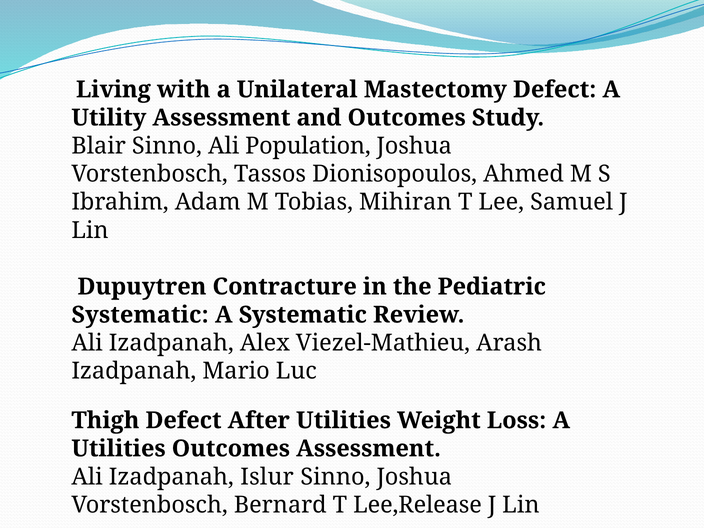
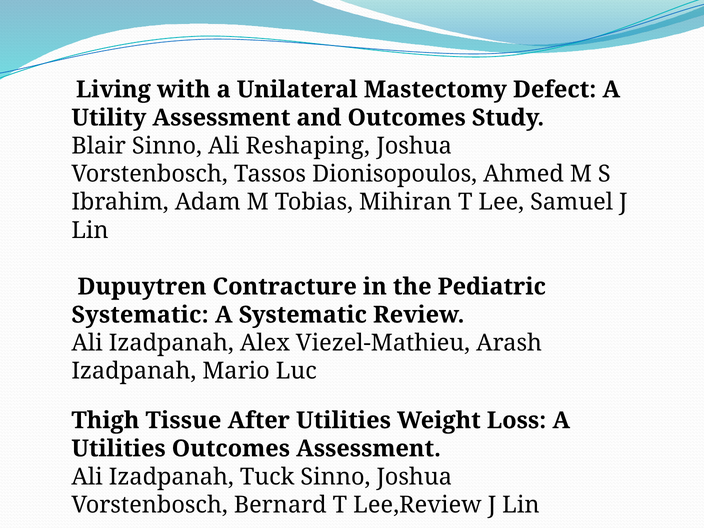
Population: Population -> Reshaping (308, 146)
Thigh Defect: Defect -> Tissue (183, 420)
Islur: Islur -> Tuck (267, 477)
Lee,Release: Lee,Release -> Lee,Review (417, 505)
